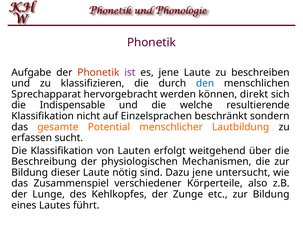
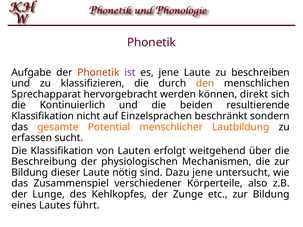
den colour: blue -> orange (205, 83)
Indispensable: Indispensable -> Kontinuierlich (72, 105)
welche: welche -> beiden (196, 105)
